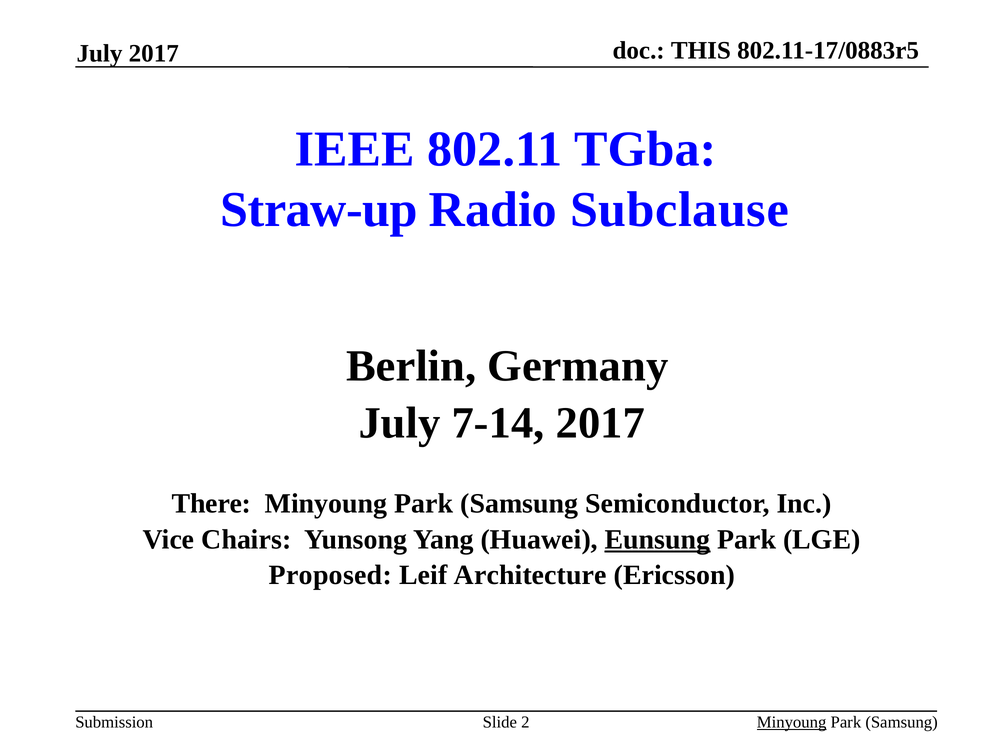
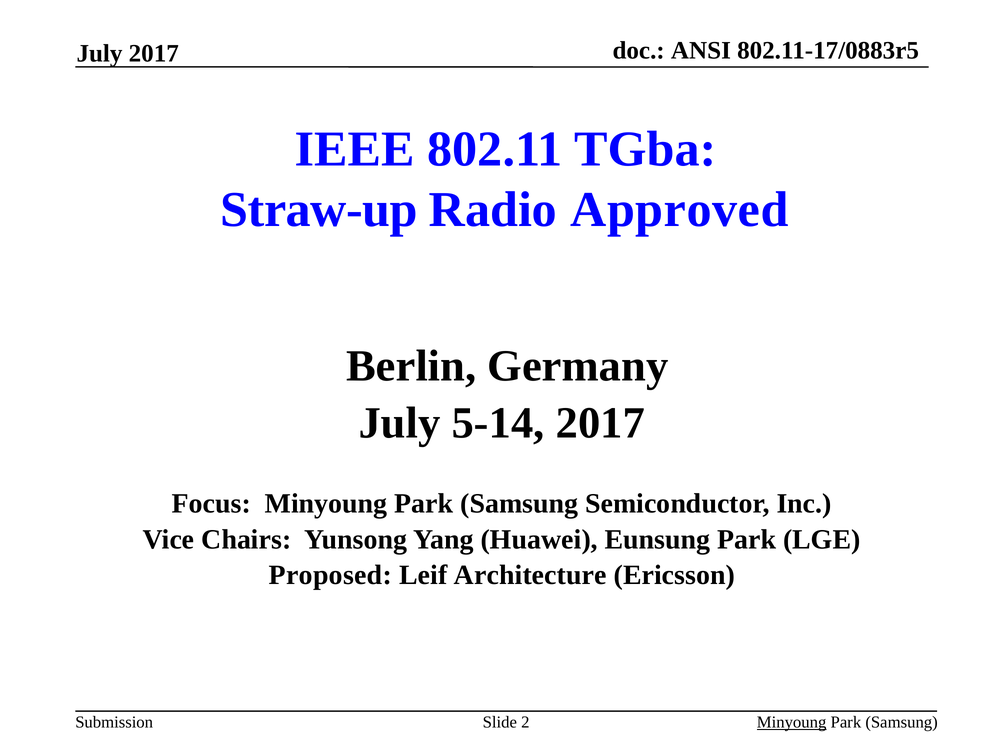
THIS: THIS -> ANSI (701, 50)
Subclause: Subclause -> Approved (679, 209)
7-14: 7-14 -> 5-14 (498, 423)
There: There -> Focus (211, 504)
Eunsung underline: present -> none (658, 539)
